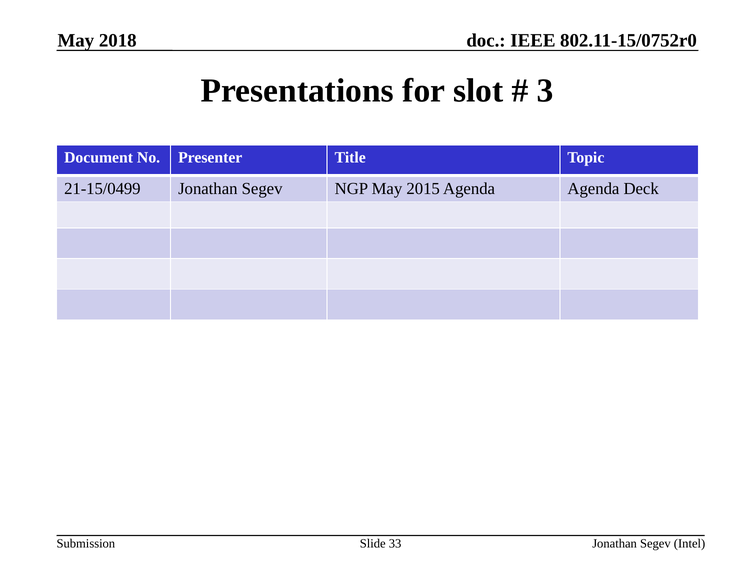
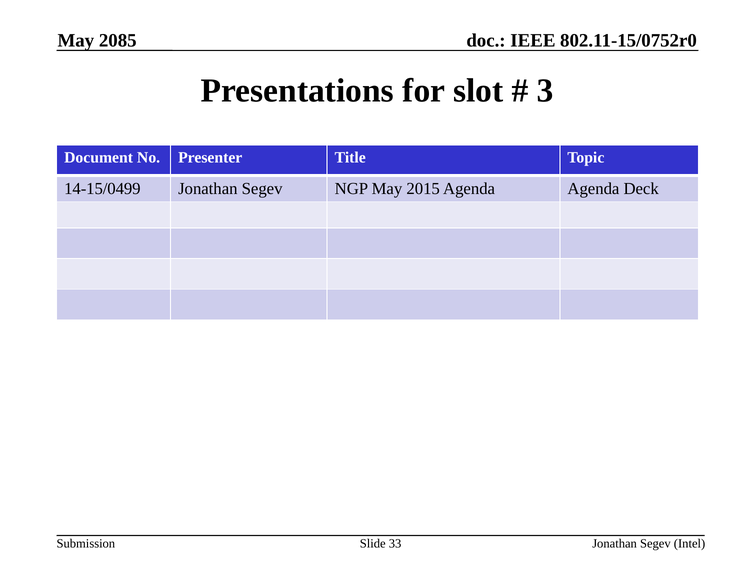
2018: 2018 -> 2085 (118, 40)
21-15/0499: 21-15/0499 -> 14-15/0499 (102, 189)
